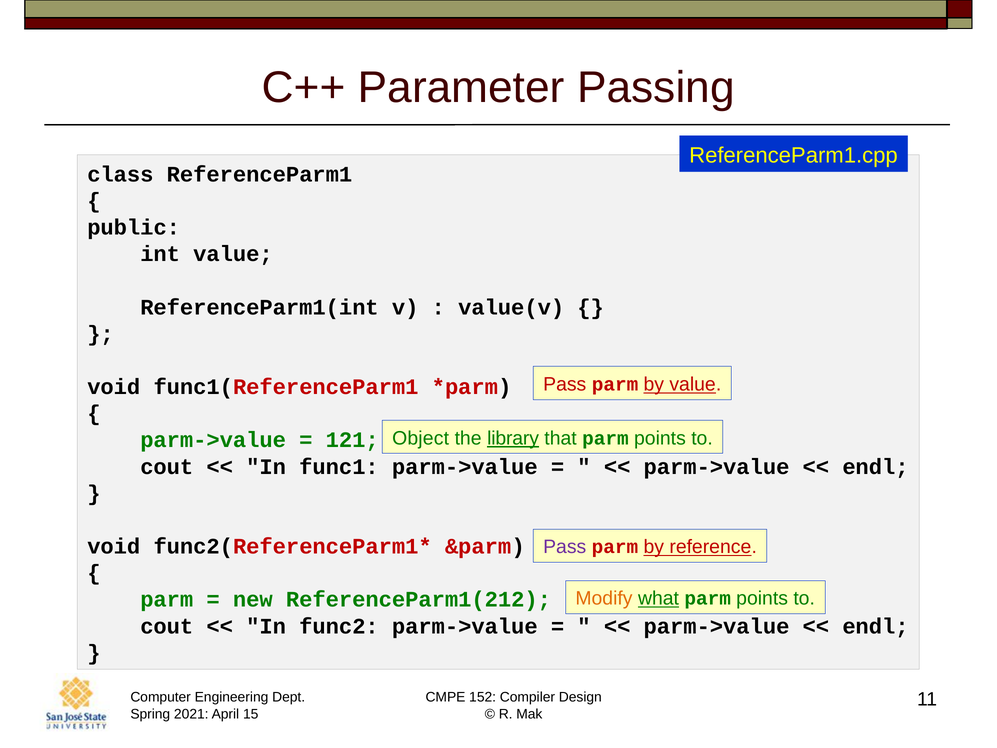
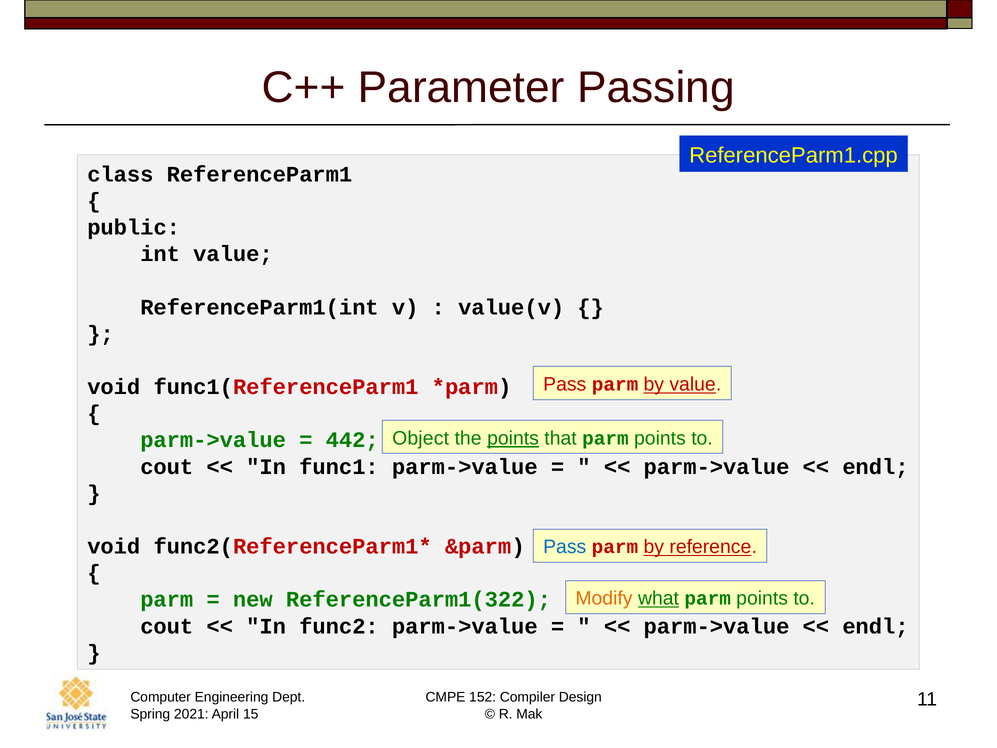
the library: library -> points (513, 438)
121: 121 -> 442 (352, 440)
Pass colour: purple -> blue (565, 547)
ReferenceParm1(212: ReferenceParm1(212 -> ReferenceParm1(322 (418, 599)
